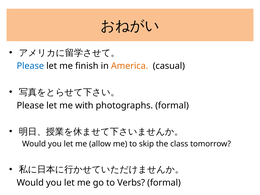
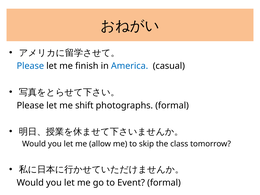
America colour: orange -> blue (130, 66)
with: with -> shift (84, 105)
Verbs: Verbs -> Event (131, 183)
